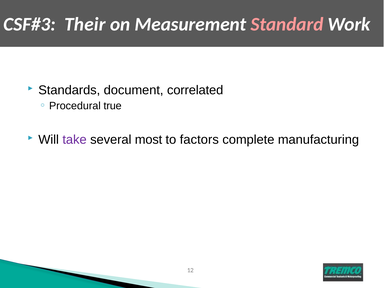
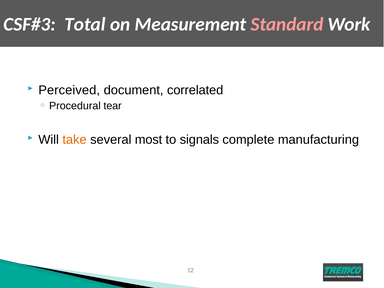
Their: Their -> Total (85, 24)
Standards: Standards -> Perceived (69, 90)
true: true -> tear (113, 106)
take colour: purple -> orange (75, 140)
factors: factors -> signals (199, 140)
